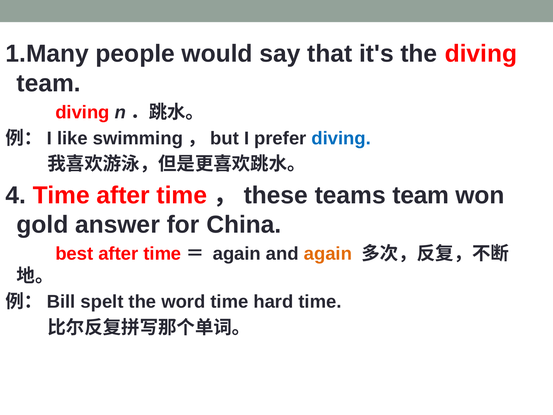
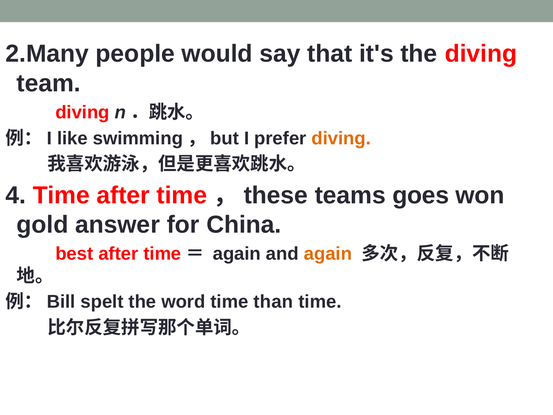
1.Many: 1.Many -> 2.Many (47, 54)
diving colour: blue -> orange (341, 138)
teams team: team -> goes (421, 195)
hard: hard -> than (273, 302)
